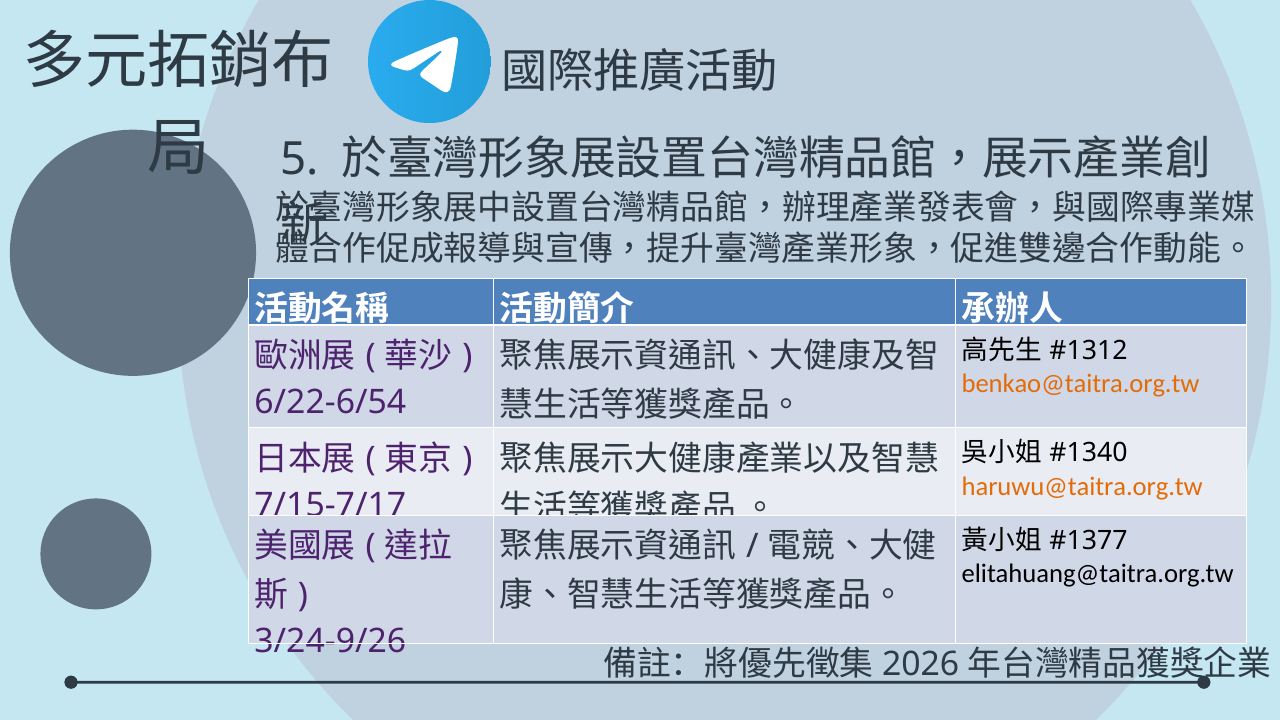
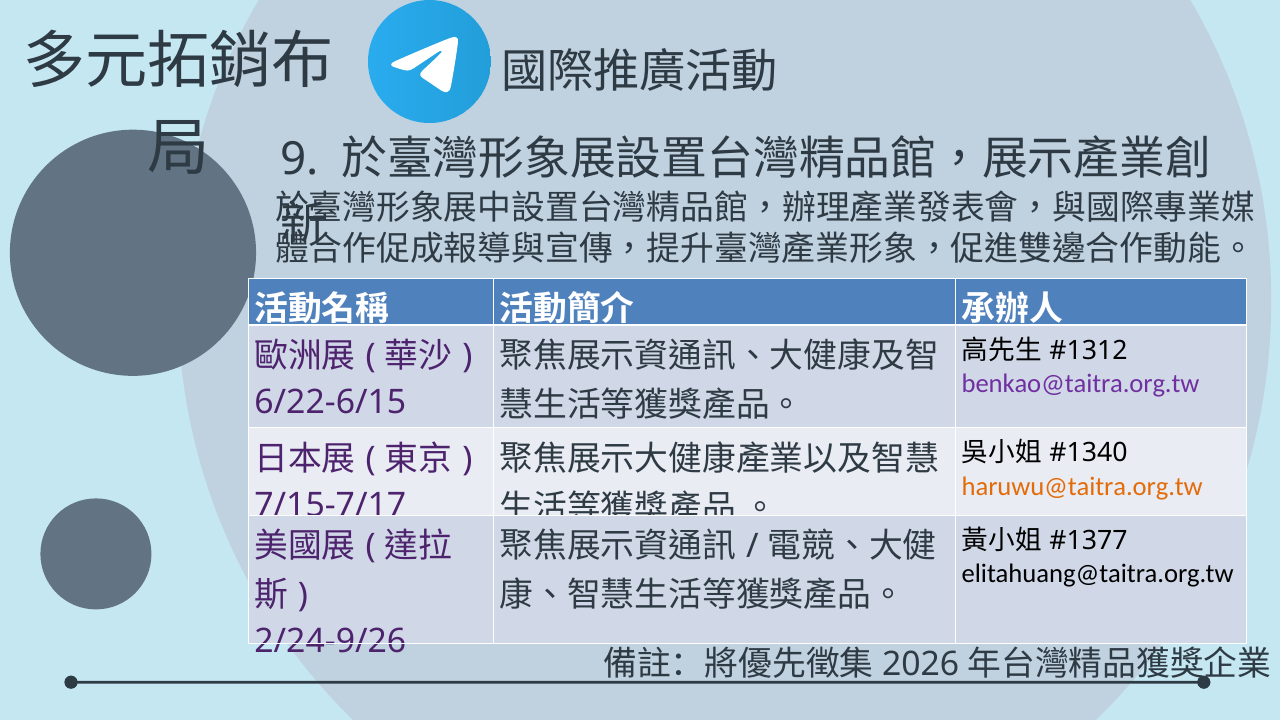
5: 5 -> 9 (299, 160)
benkao@taitra.org.tw colour: orange -> purple (1081, 384)
6/22-6/54: 6/22-6/54 -> 6/22-6/15 (330, 403)
3/24-9/26: 3/24-9/26 -> 2/24-9/26 (330, 642)
